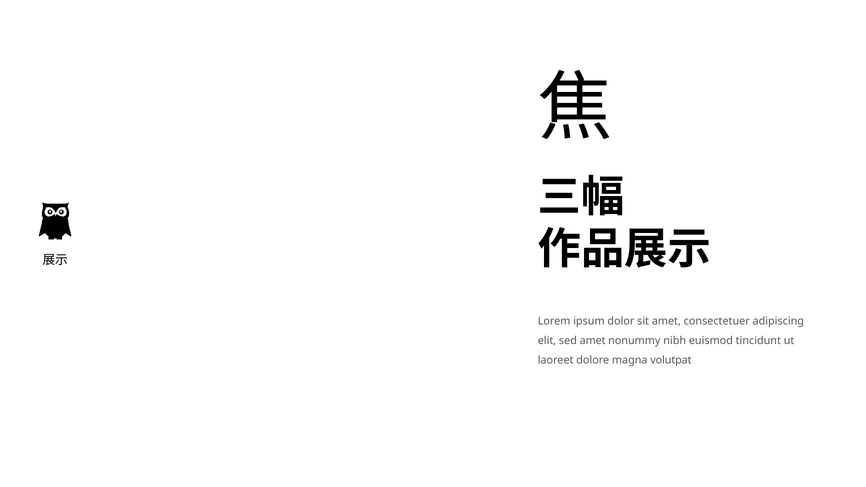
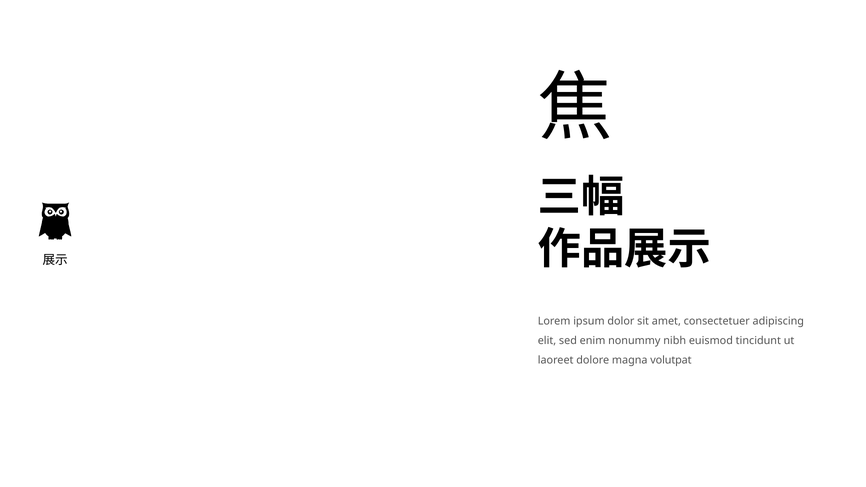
sed amet: amet -> enim (593, 341)
